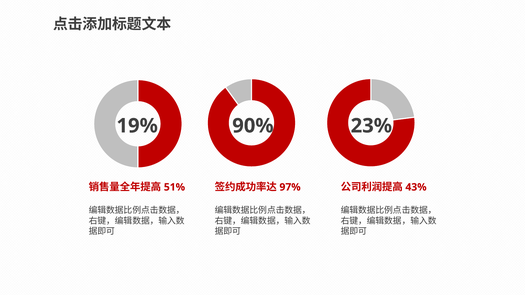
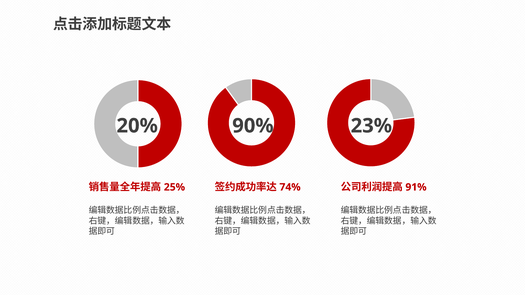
19%: 19% -> 20% (137, 126)
51%: 51% -> 25% (174, 187)
97%: 97% -> 74% (290, 187)
43%: 43% -> 91% (416, 187)
